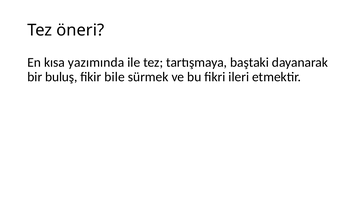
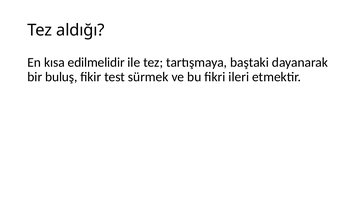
öneri: öneri -> aldığı (80, 30)
yazımında: yazımında -> edilmelidir (96, 62)
bile: bile -> test (115, 77)
